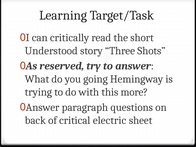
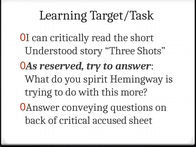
going: going -> spirit (96, 79)
paragraph: paragraph -> conveying (85, 107)
electric: electric -> accused (110, 120)
